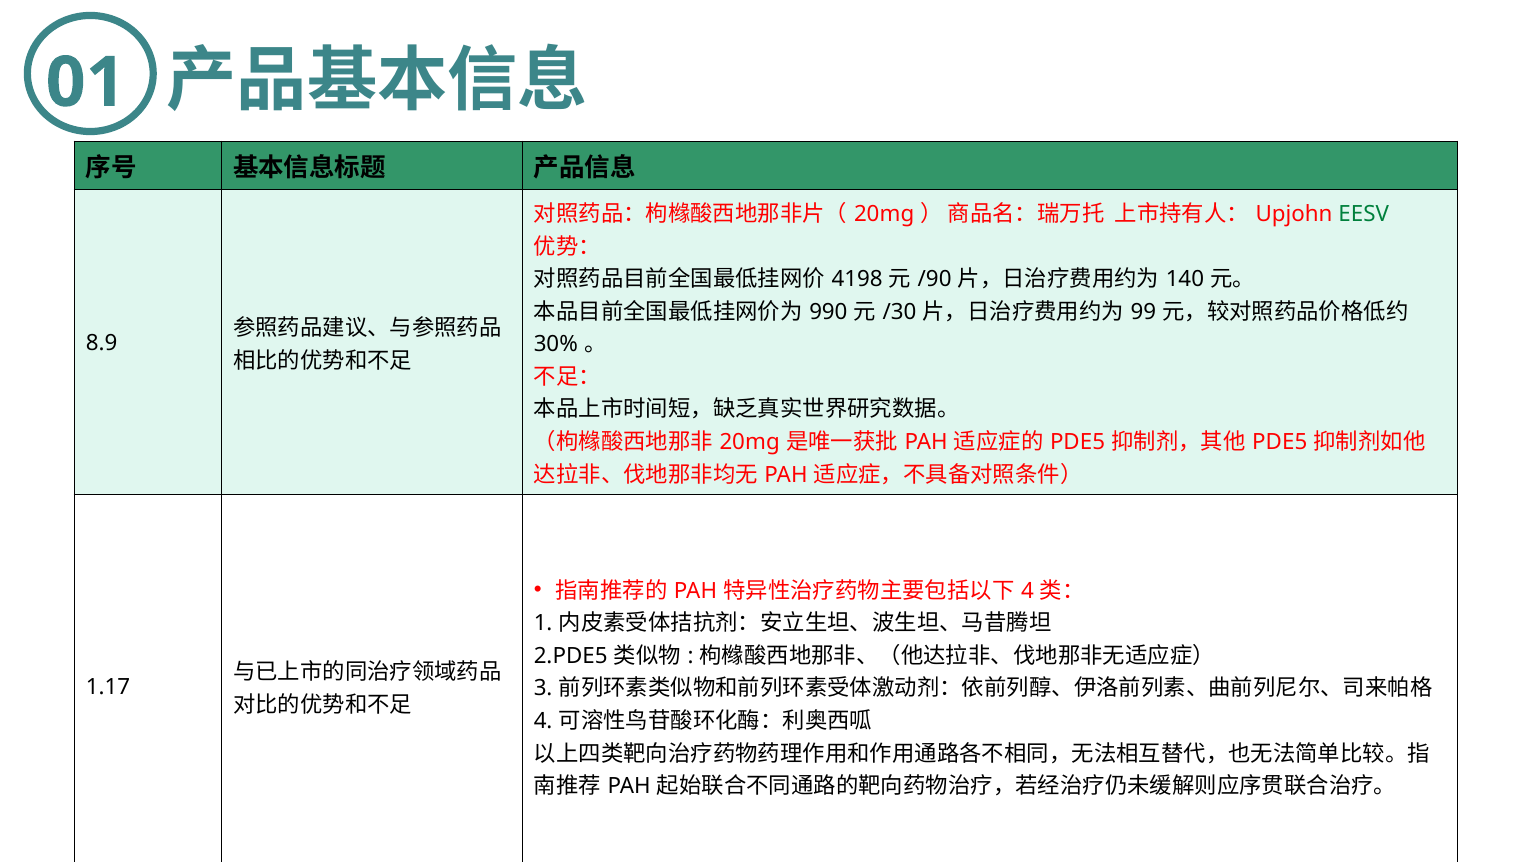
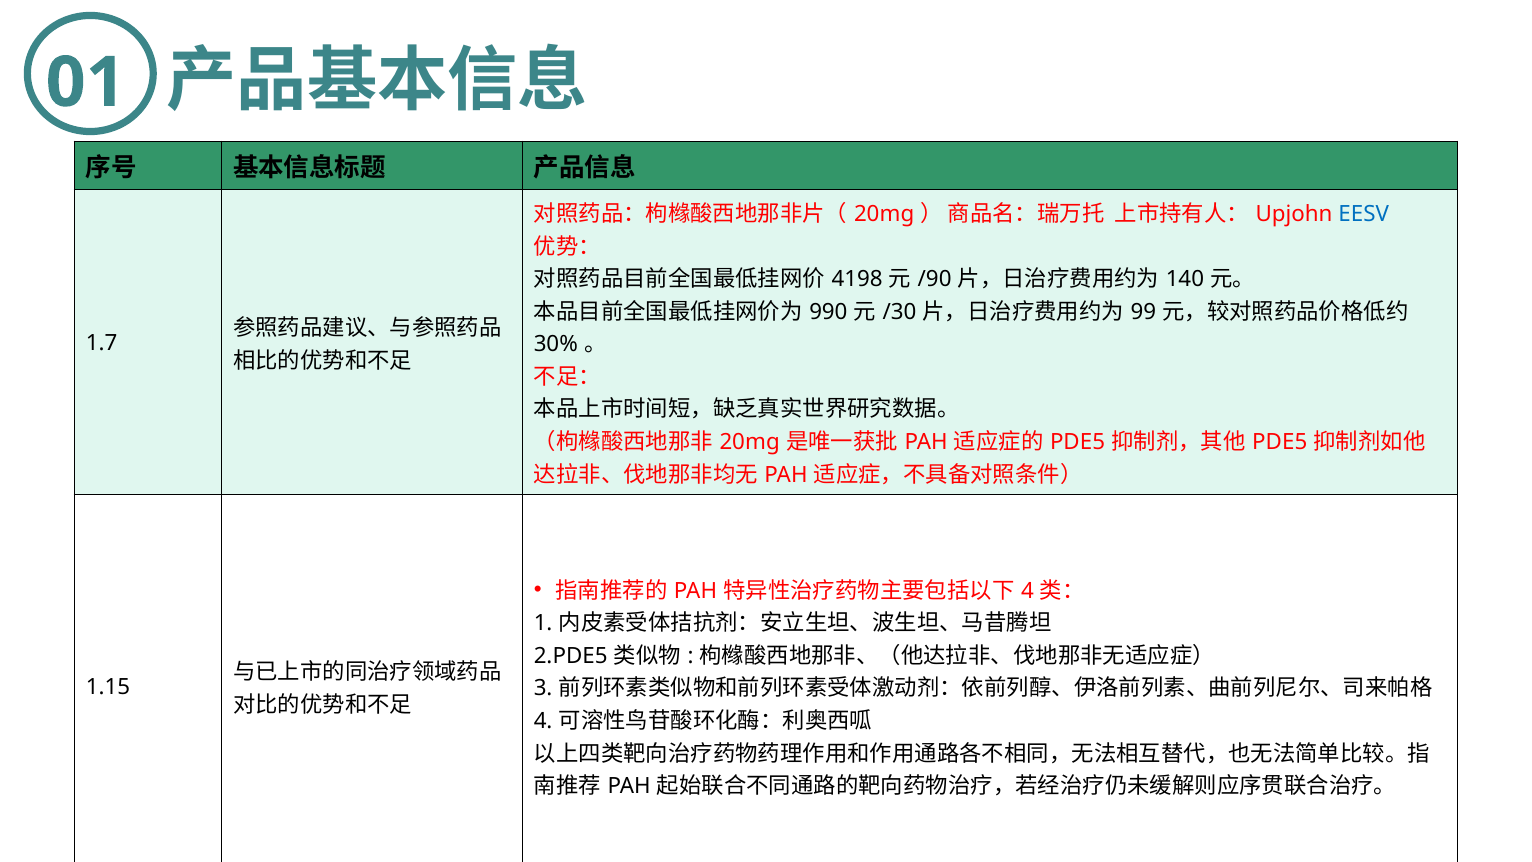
EESV colour: green -> blue (1364, 214)
8.9: 8.9 -> 1.7 (102, 343)
1.17: 1.17 -> 1.15 (108, 687)
